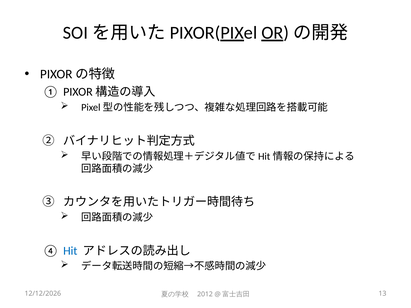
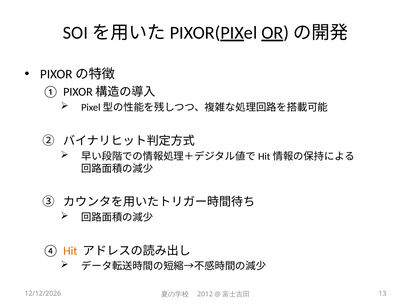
Hit colour: blue -> orange (70, 251)
